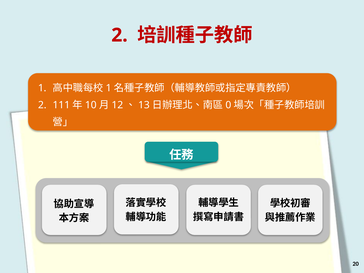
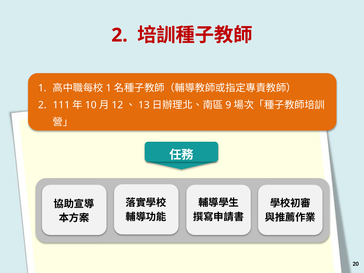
0: 0 -> 9 (228, 105)
